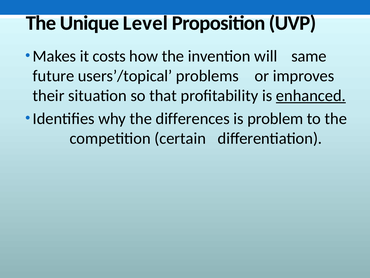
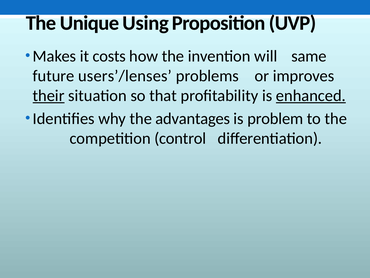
Level: Level -> Using (146, 23)
users’/topical: users’/topical -> users’/lenses (125, 76)
their underline: none -> present (49, 96)
differences: differences -> advantages (193, 119)
certain: certain -> control (180, 138)
